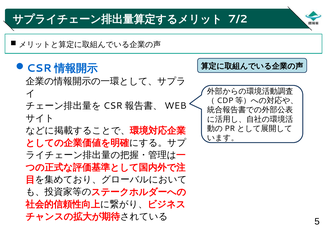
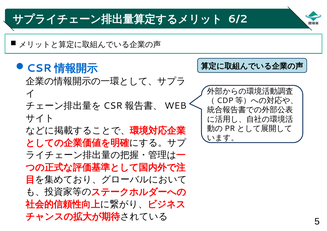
7/2: 7/2 -> 6/2 (238, 19)
